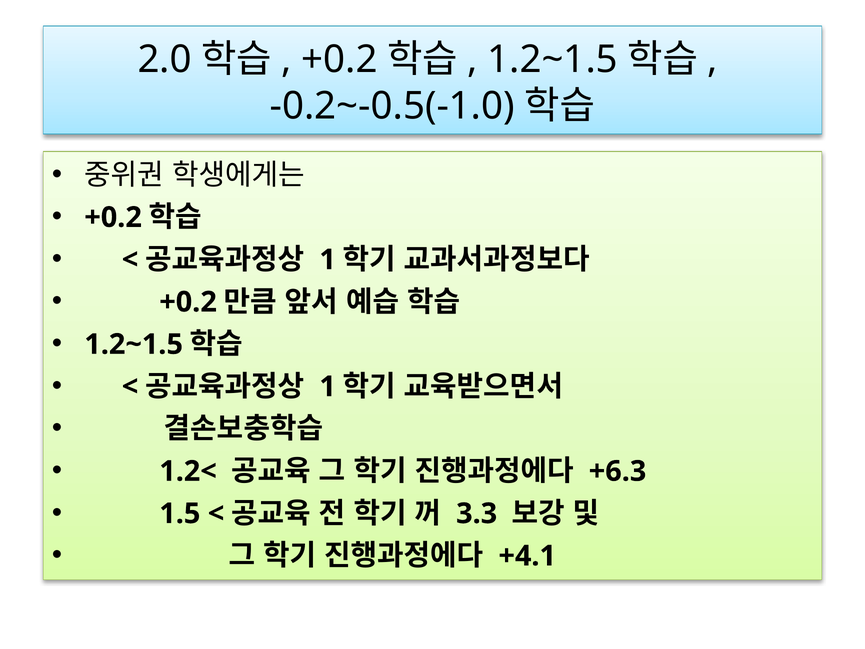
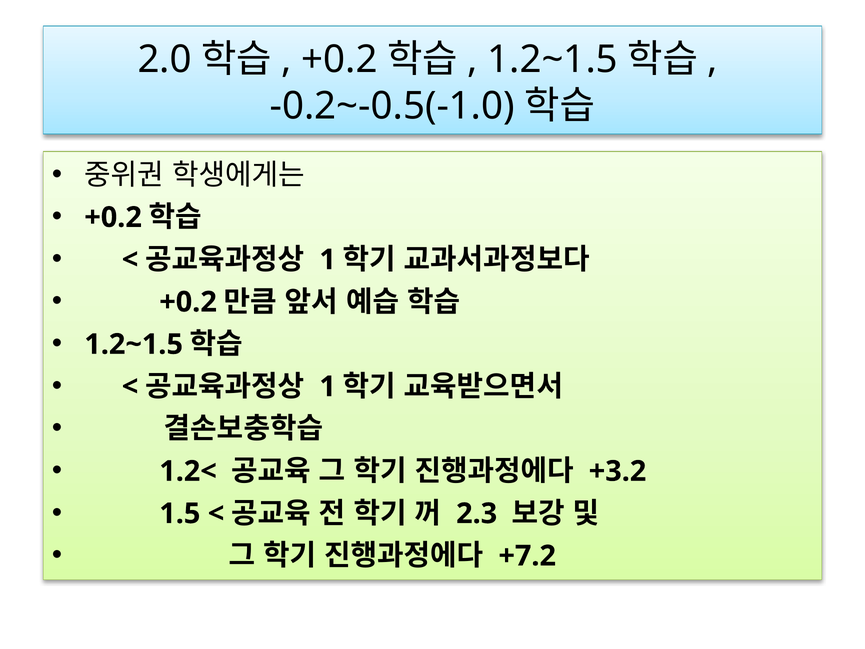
+6.3: +6.3 -> +3.2 (618, 471)
3.3: 3.3 -> 2.3 (477, 513)
+4.1: +4.1 -> +7.2 (527, 556)
